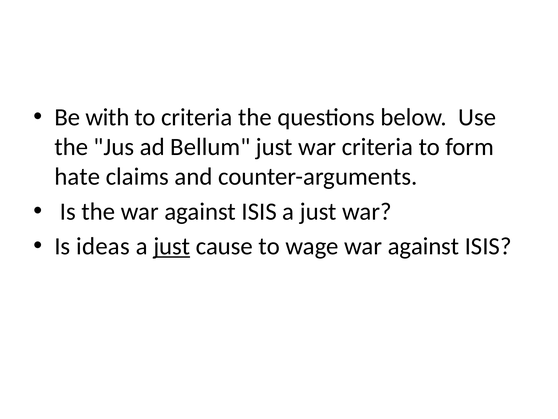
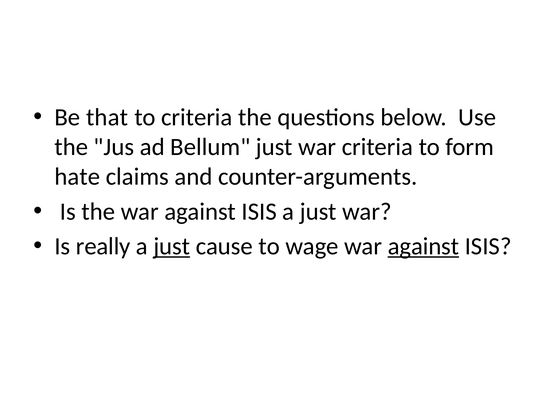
with: with -> that (107, 117)
ideas: ideas -> really (103, 246)
against underline: none -> present (423, 246)
